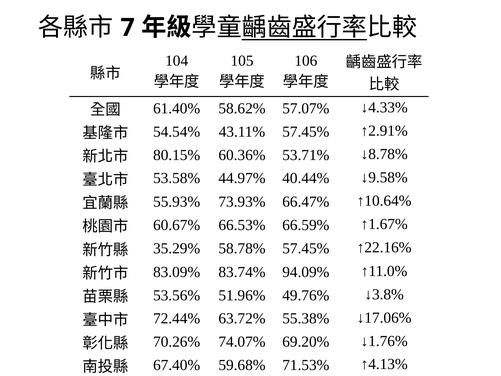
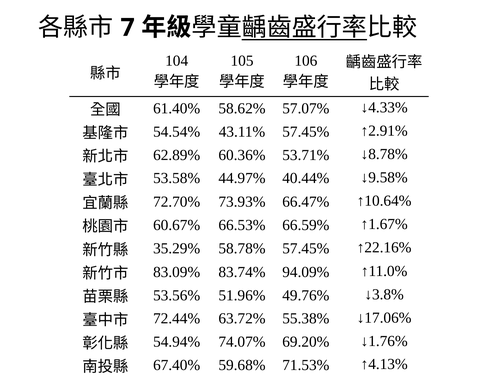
80.15%: 80.15% -> 62.89% (177, 155)
55.93%: 55.93% -> 72.70% (177, 202)
70.26%: 70.26% -> 54.94% (177, 342)
